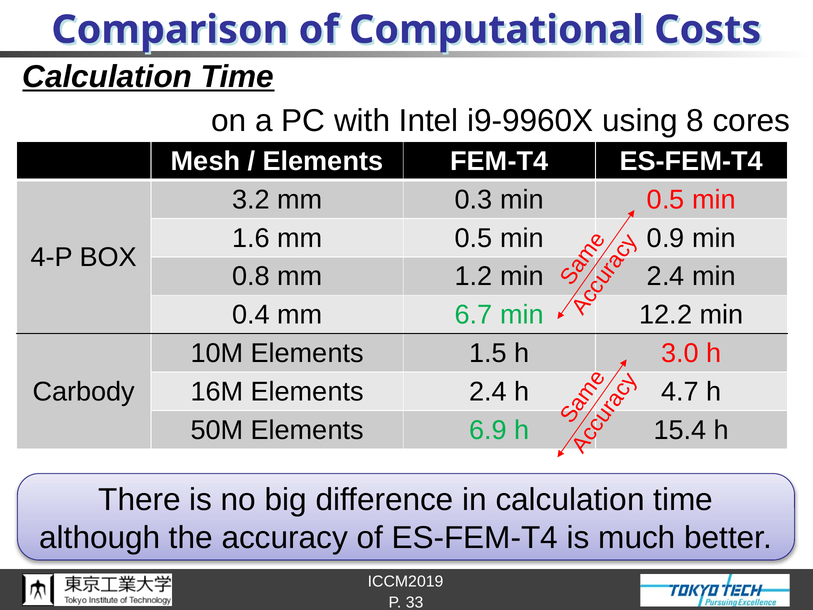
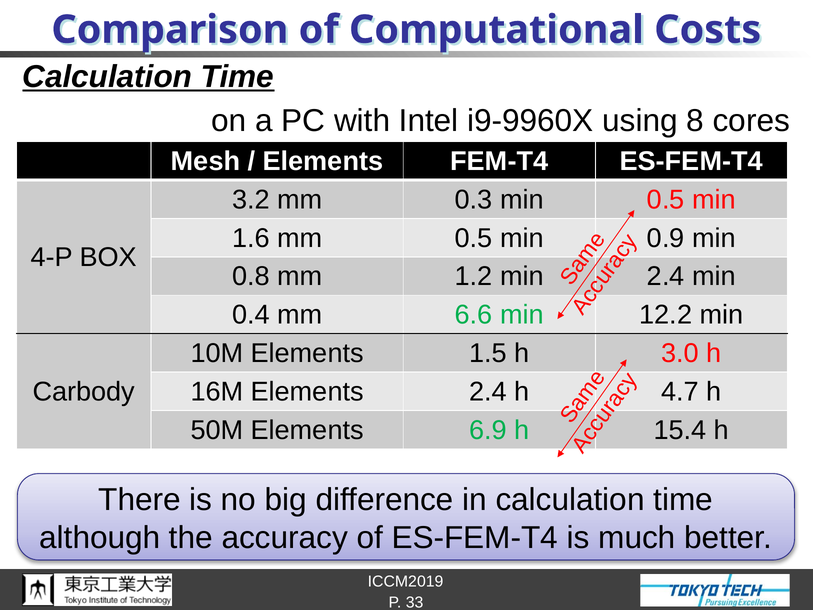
6.7: 6.7 -> 6.6 (474, 315)
